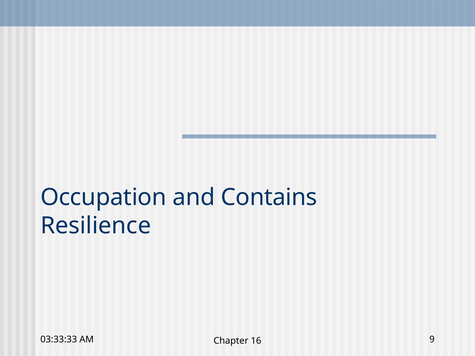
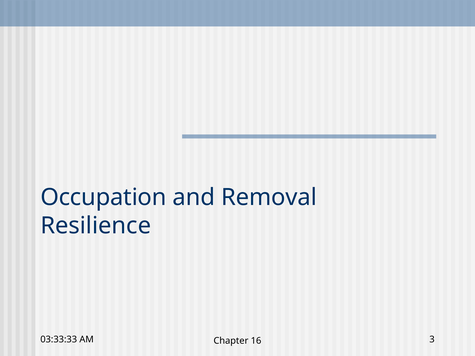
Contains: Contains -> Removal (269, 197)
9: 9 -> 3 (432, 340)
